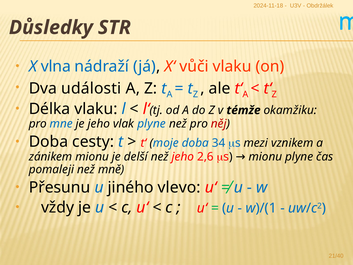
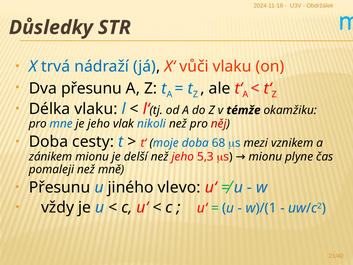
vlna: vlna -> trvá (56, 66)
Dva události: události -> přesunu (91, 88)
vlak plyne: plyne -> nikoli (152, 124)
34: 34 -> 68 (219, 143)
2,6: 2,6 -> 5,3 (205, 157)
